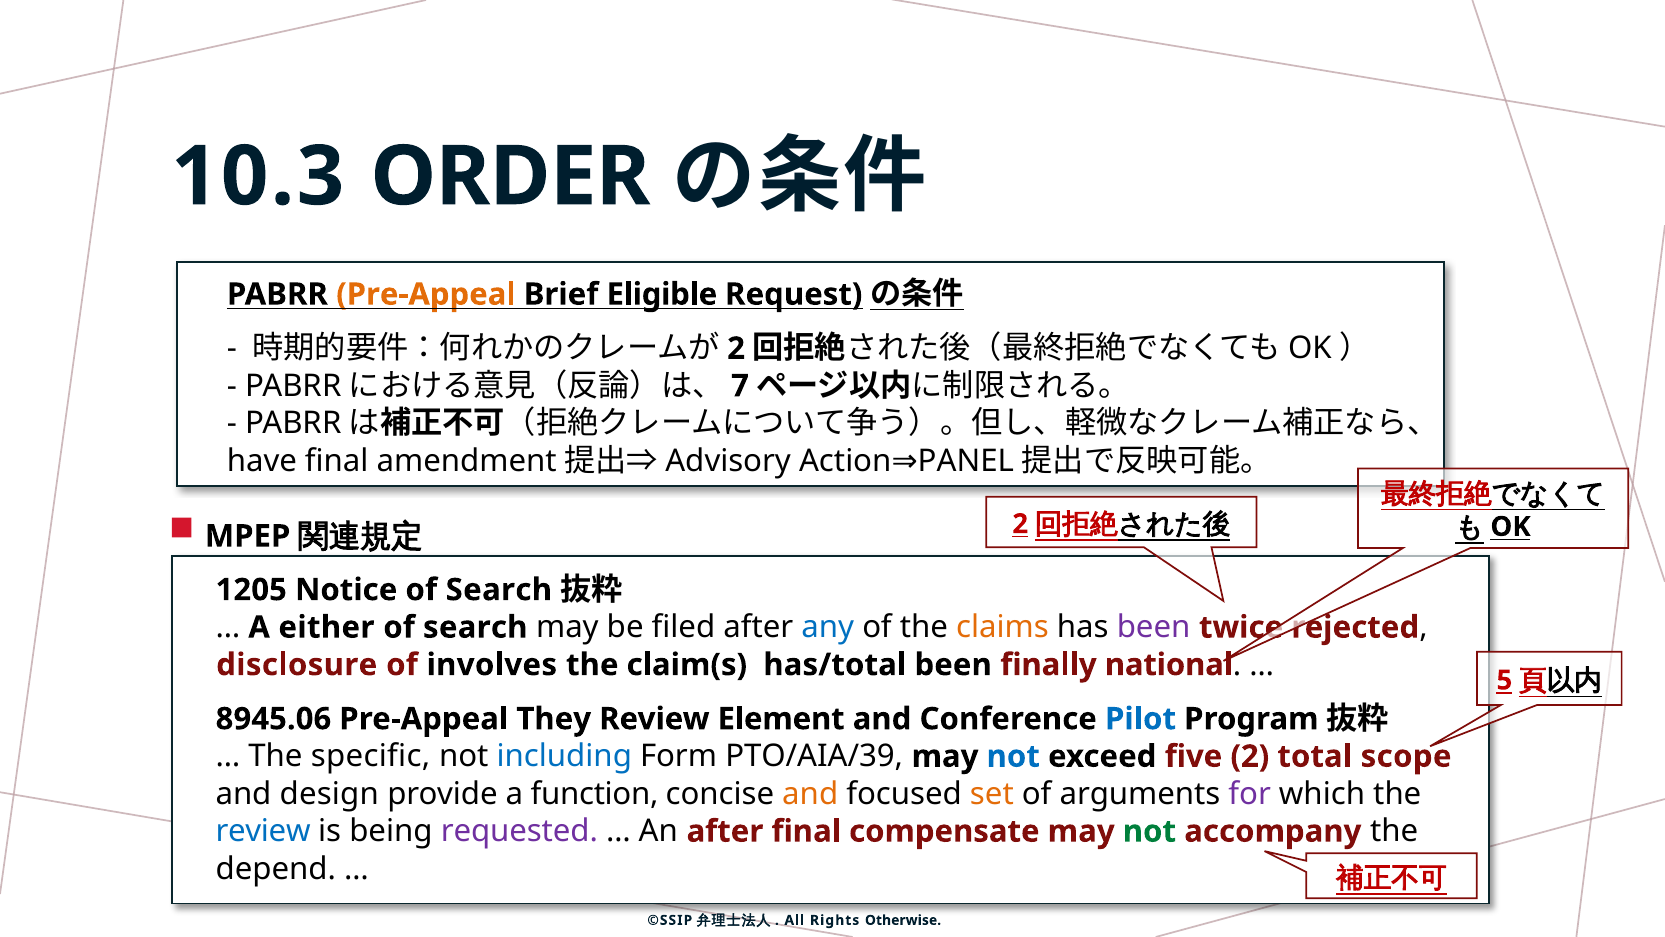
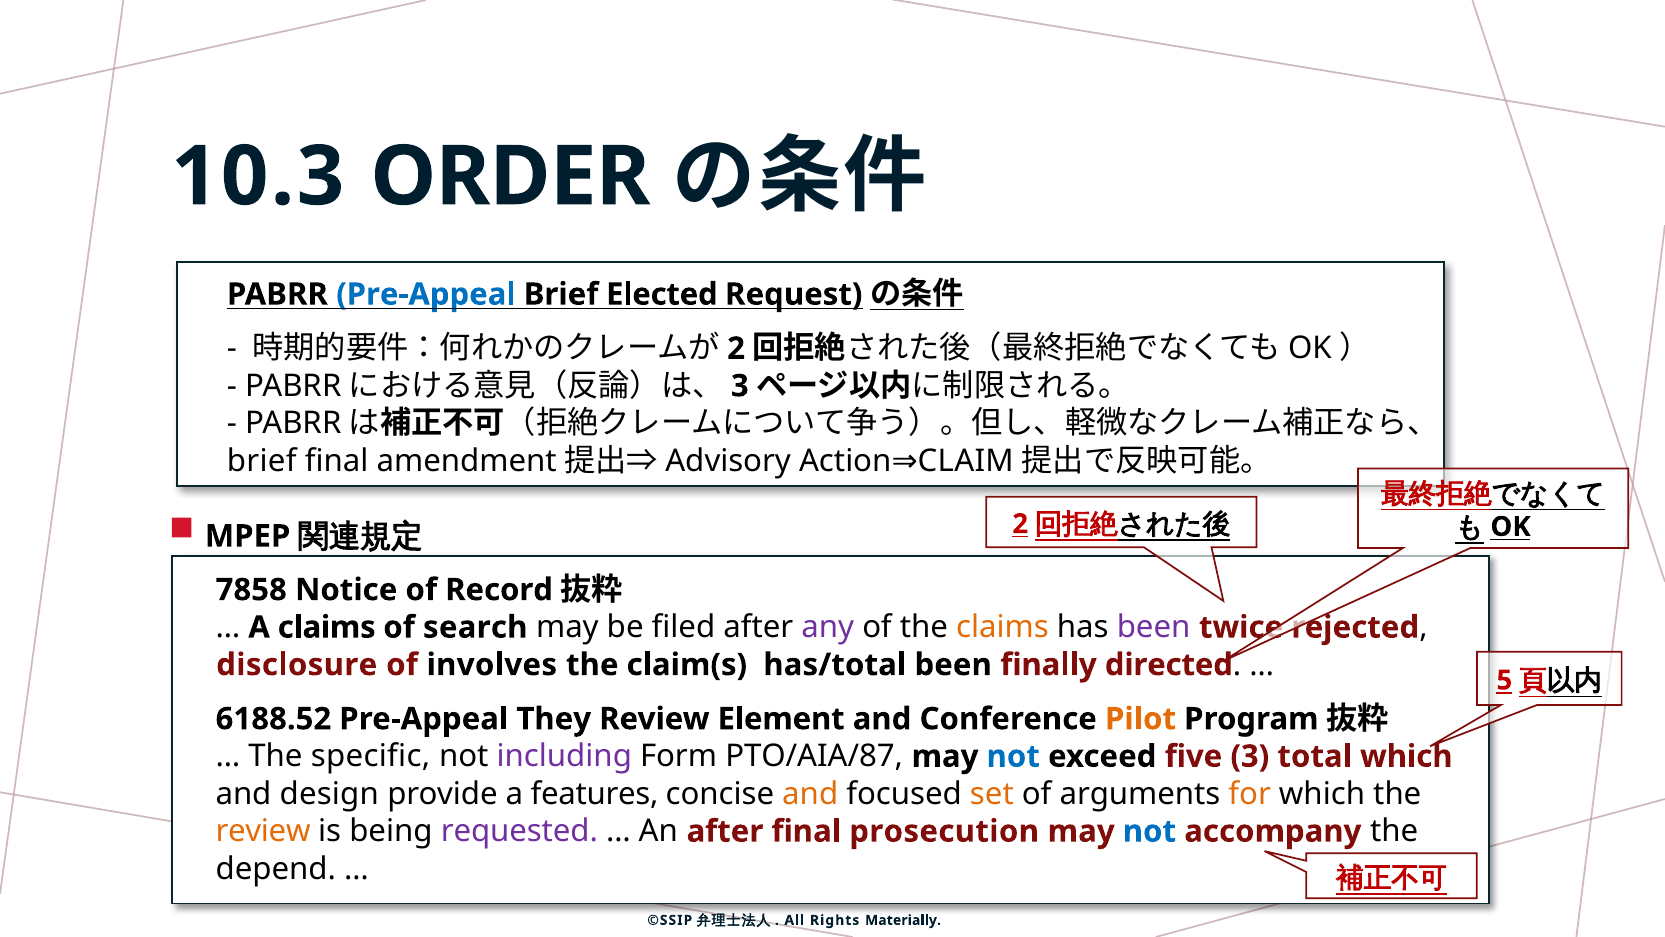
Pre-Appeal colour: orange -> blue (426, 294)
Eligible: Eligible -> Elected (662, 294)
7: 7 -> 3 (740, 386)
have: have -> brief (262, 461)
PANEL: PANEL -> CLAIM (966, 461)
1205: 1205 -> 7858 (251, 590)
Notice of Search: Search -> Record (499, 590)
A either: either -> claims (327, 627)
any colour: blue -> purple (828, 627)
national: national -> directed (1169, 665)
8945.06: 8945.06 -> 6188.52 (273, 719)
Pilot colour: blue -> orange (1141, 719)
including colour: blue -> purple (564, 756)
PTO/AIA/39: PTO/AIA/39 -> PTO/AIA/87 (814, 756)
five 2: 2 -> 3 (1250, 756)
total scope: scope -> which (1406, 756)
function: function -> features (595, 794)
for colour: purple -> orange (1250, 794)
review colour: blue -> orange (263, 831)
compensate: compensate -> prosecution (944, 831)
not colour: green -> blue (1149, 831)
Otherwise: Otherwise -> Materially (903, 920)
